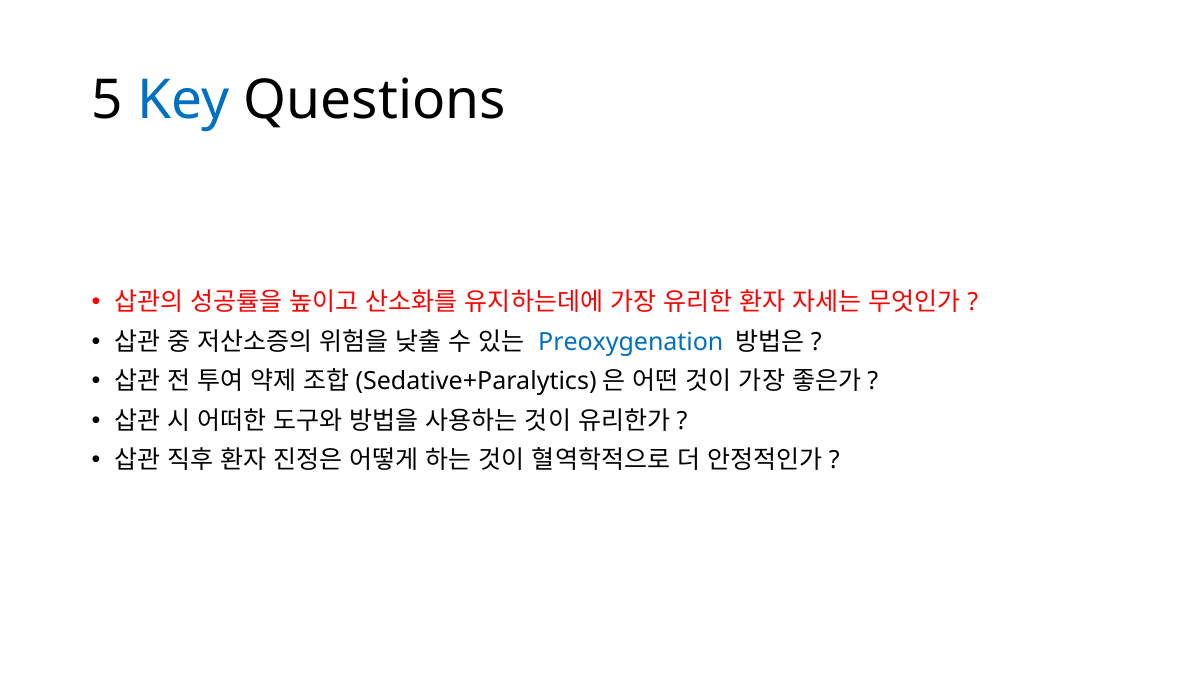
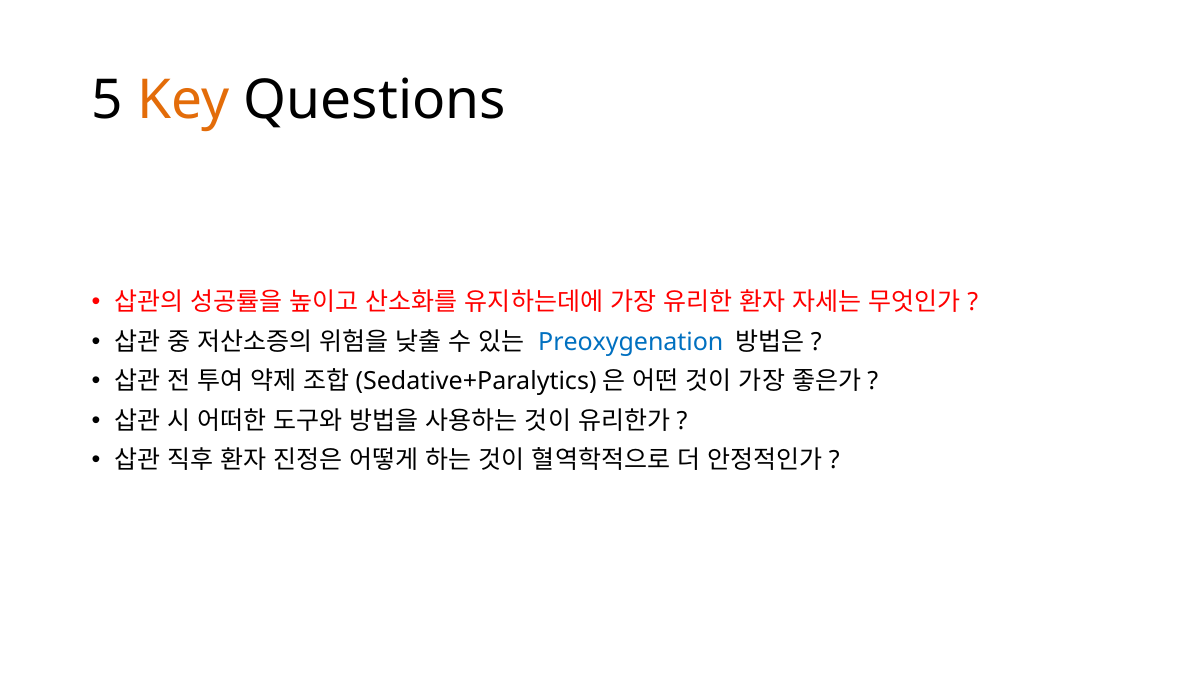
Key colour: blue -> orange (184, 101)
